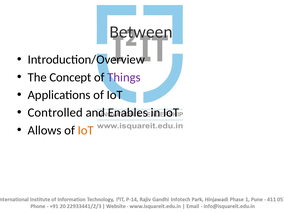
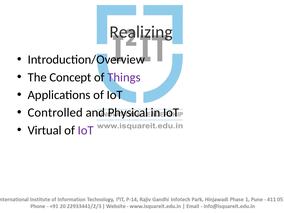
Between: Between -> Realizing (141, 32)
Enables: Enables -> Physical (128, 113)
Allows: Allows -> Virtual (45, 130)
IoT colour: orange -> purple (86, 130)
